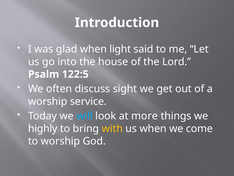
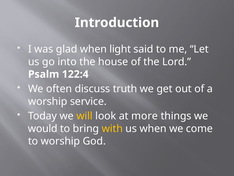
122:5: 122:5 -> 122:4 (75, 74)
sight: sight -> truth (125, 89)
will colour: light blue -> yellow (85, 116)
highly: highly -> would (43, 128)
